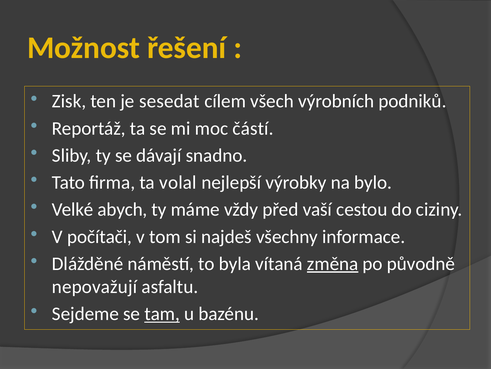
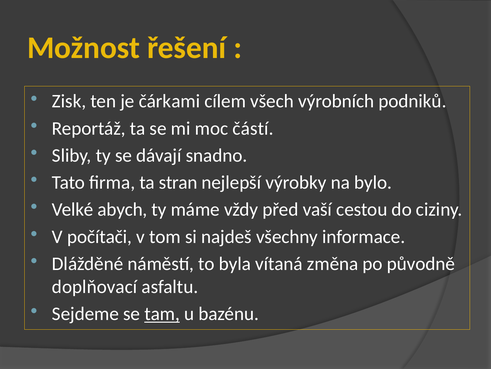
sesedat: sesedat -> čárkami (169, 101)
volal: volal -> stran (178, 182)
změna underline: present -> none (333, 263)
nepovažují: nepovažují -> doplňovací (95, 286)
